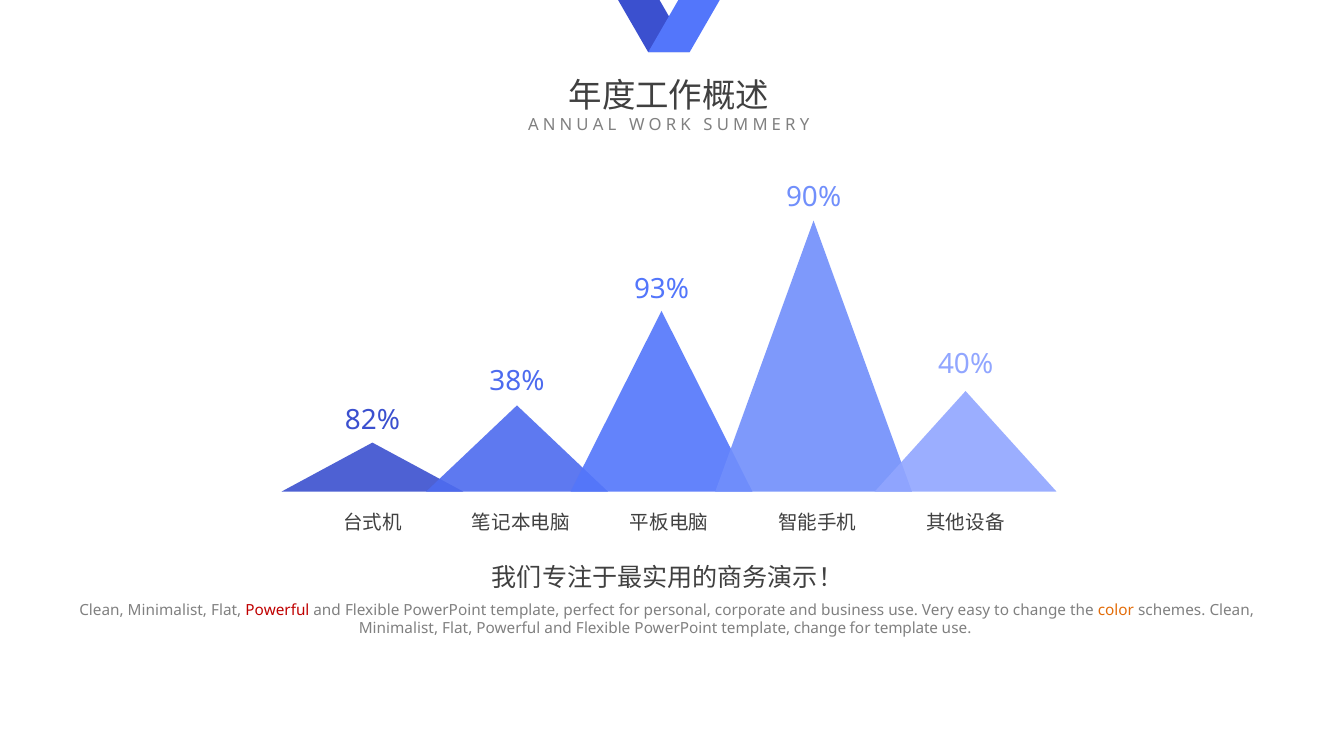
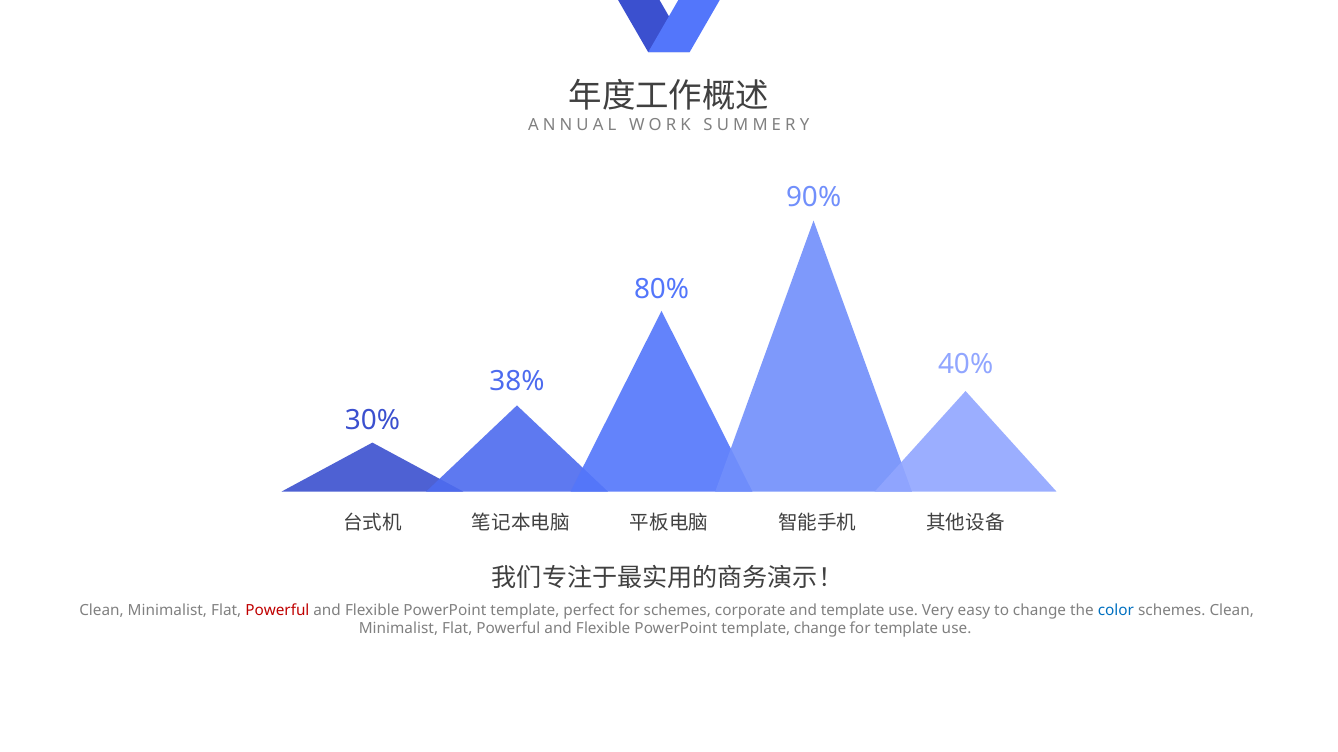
93%: 93% -> 80% (662, 290)
82%: 82% -> 30% (372, 420)
for personal: personal -> schemes (677, 611)
and business: business -> template (853, 611)
color colour: orange -> blue (1116, 611)
